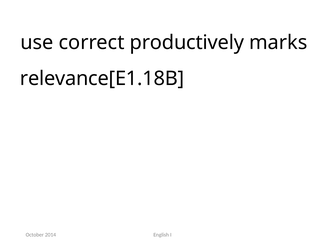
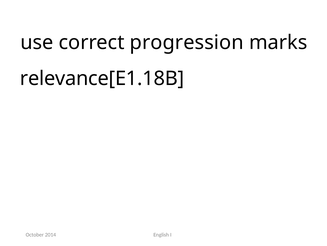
productively: productively -> progression (187, 42)
